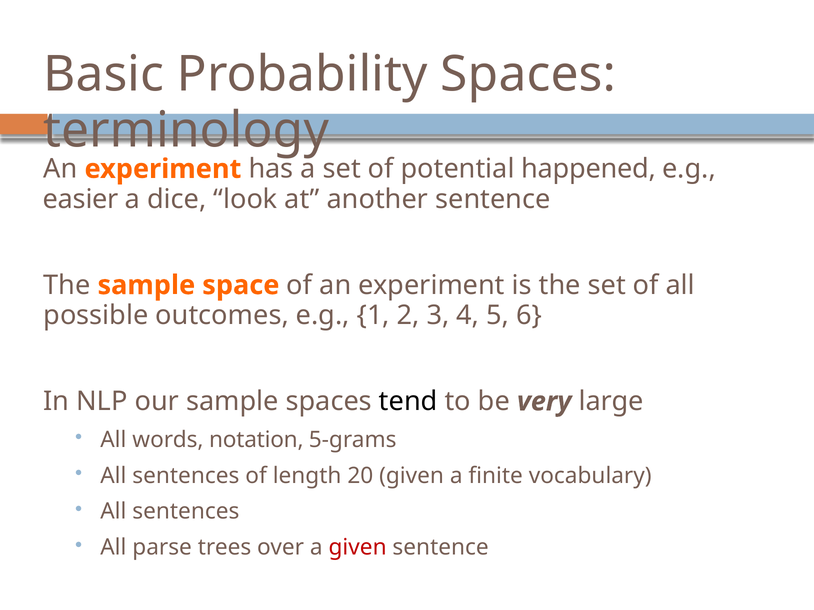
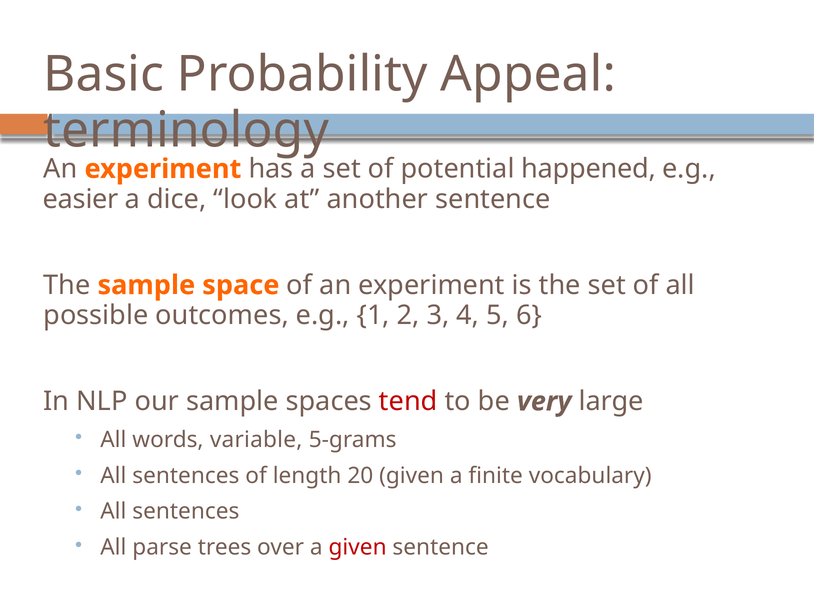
Probability Spaces: Spaces -> Appeal (528, 74)
tend colour: black -> red (408, 402)
notation: notation -> variable (256, 440)
